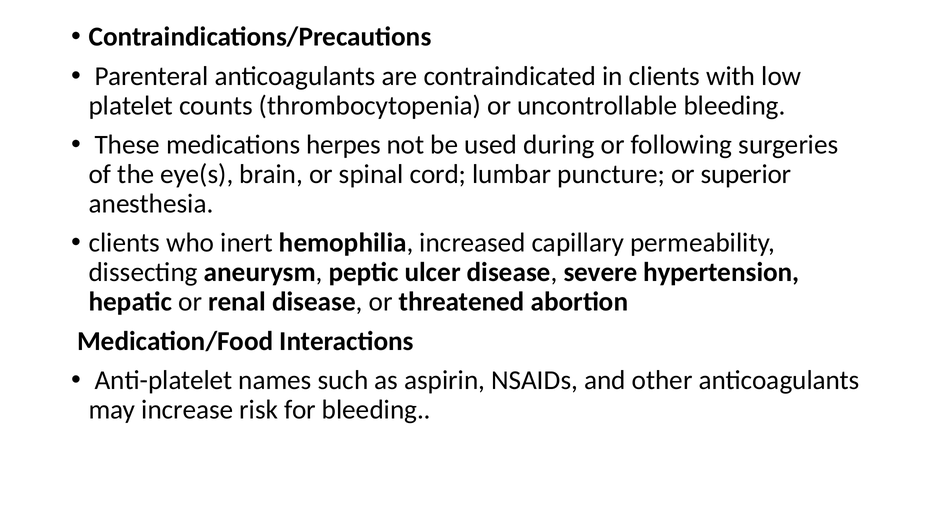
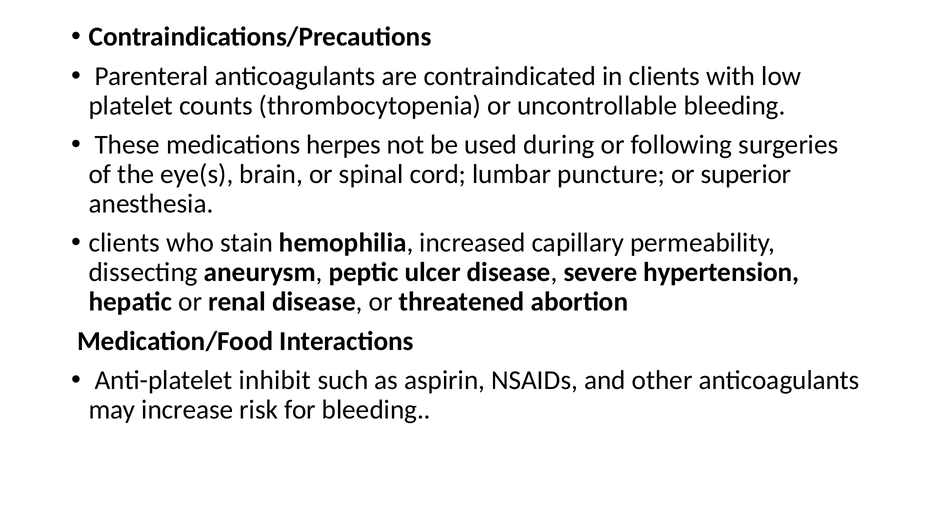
inert: inert -> stain (247, 243)
names: names -> inhibit (275, 380)
